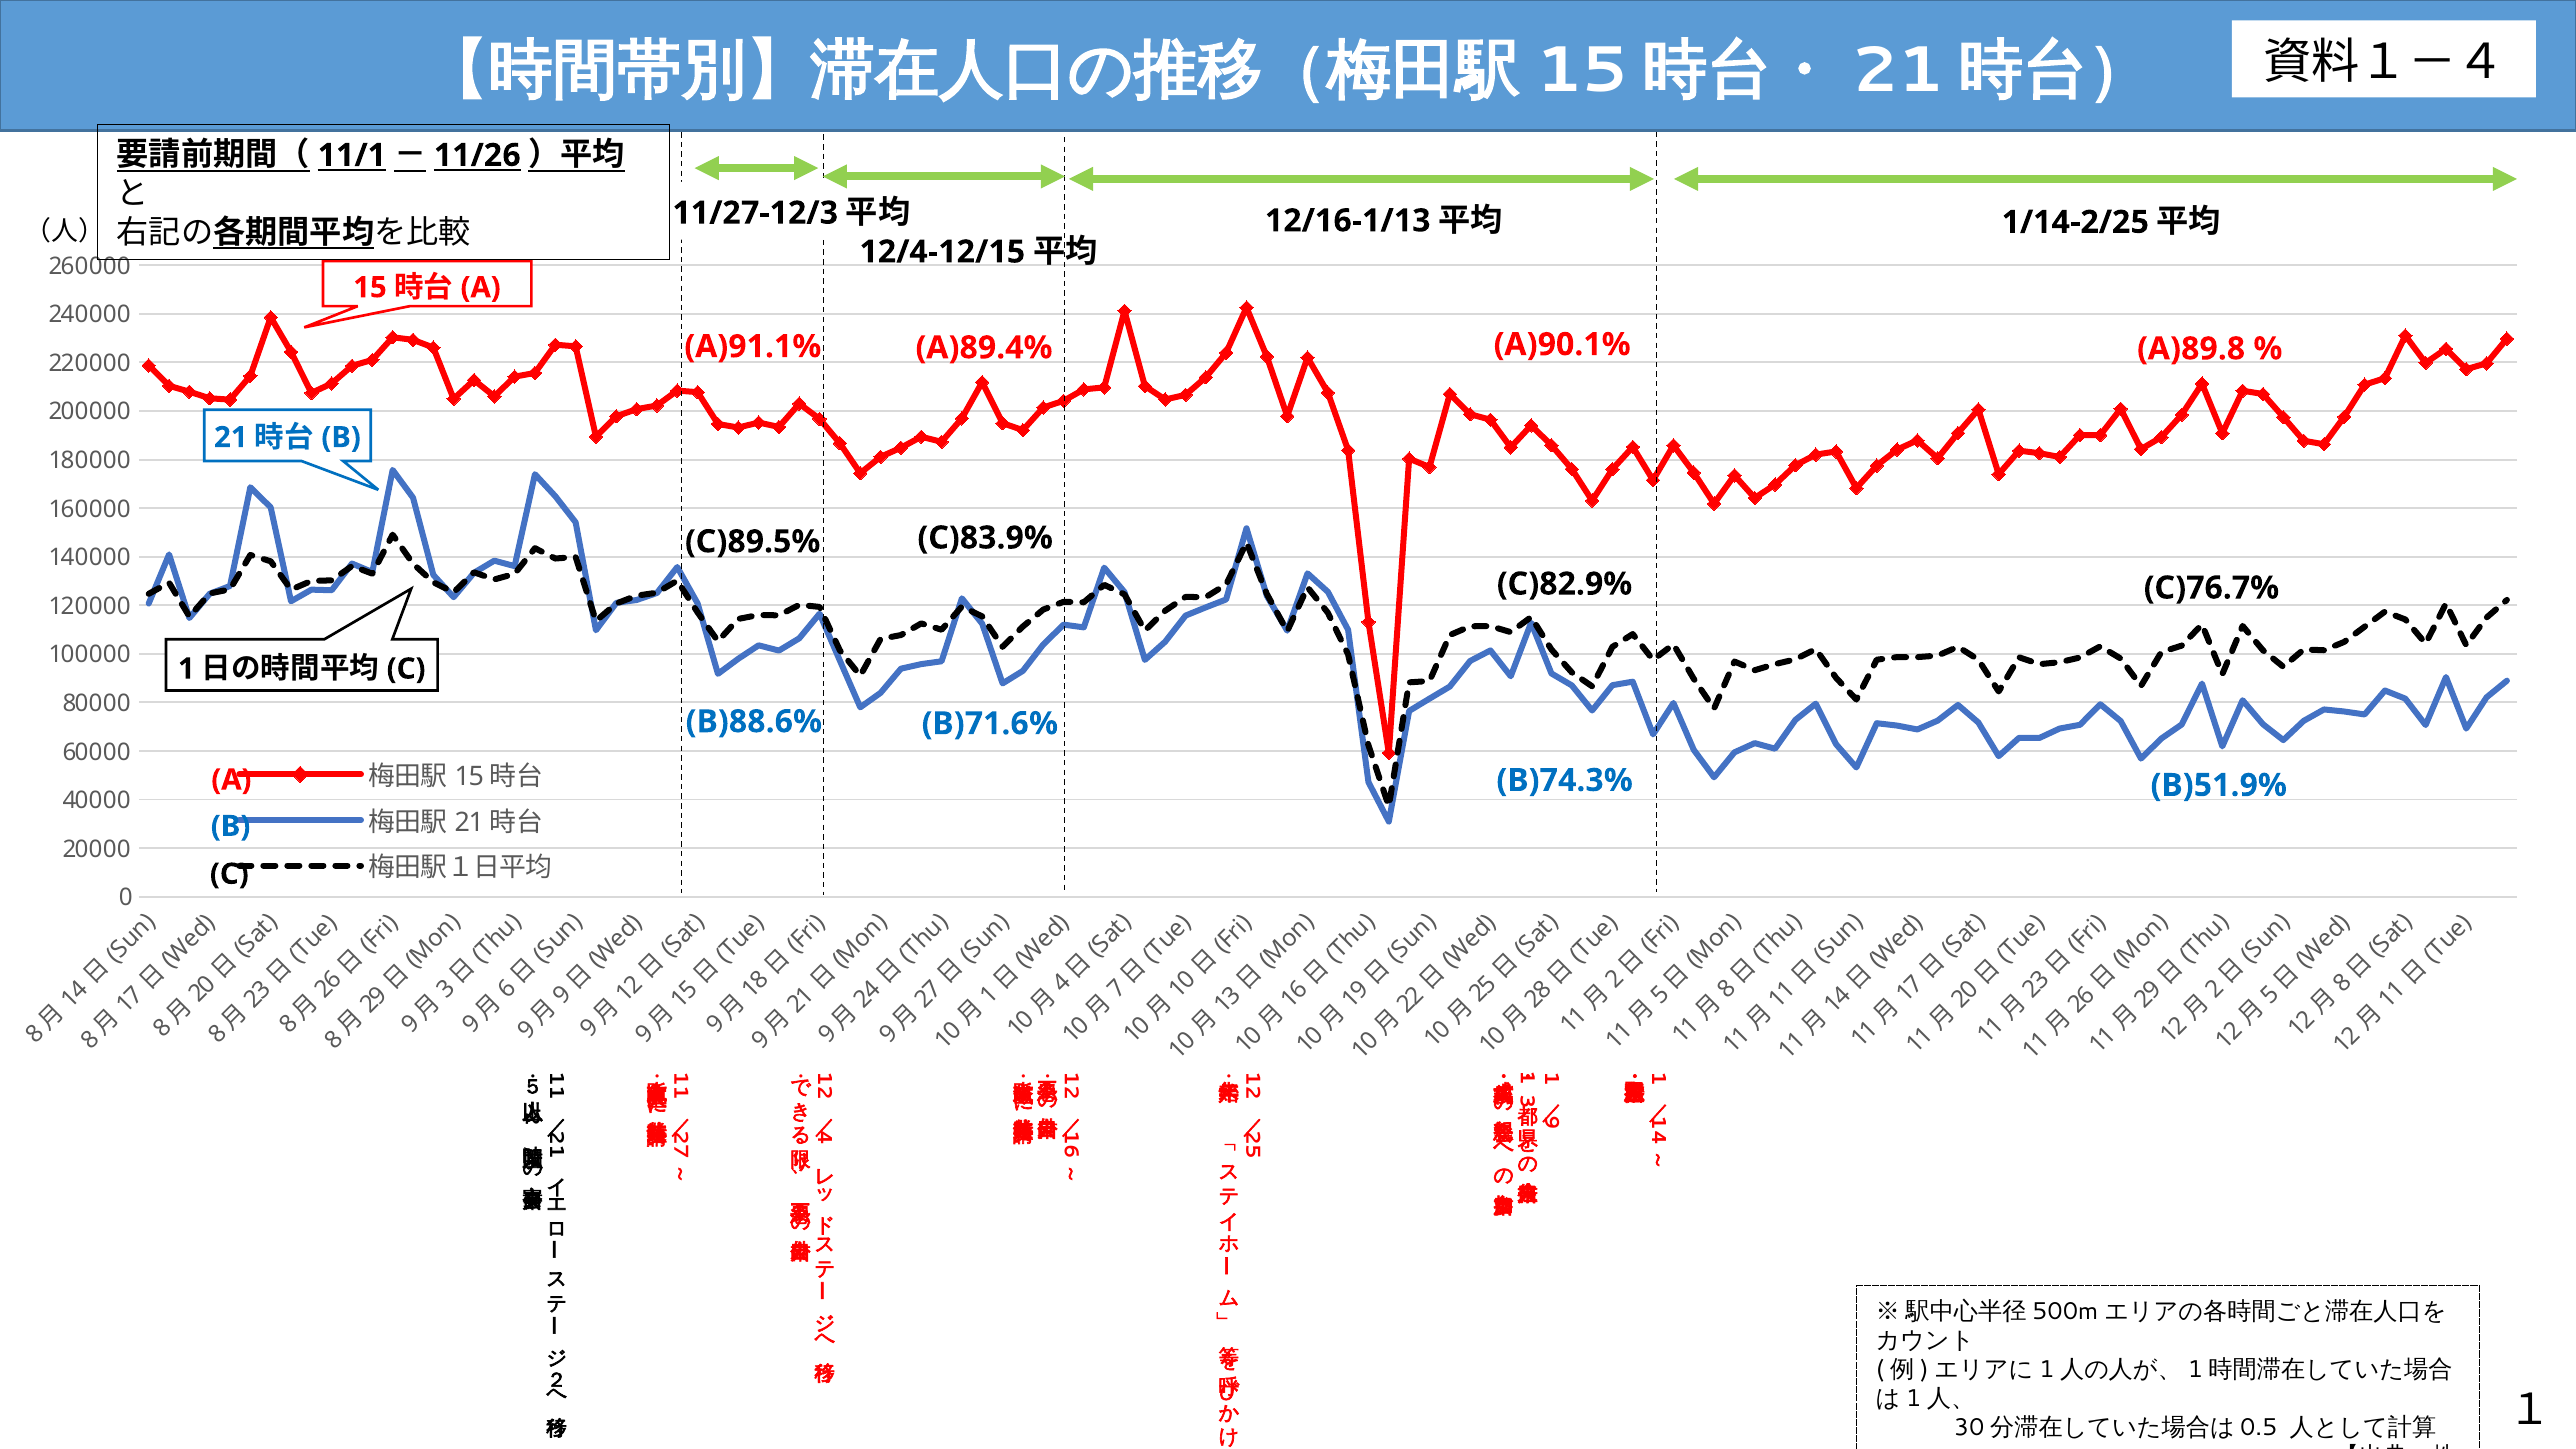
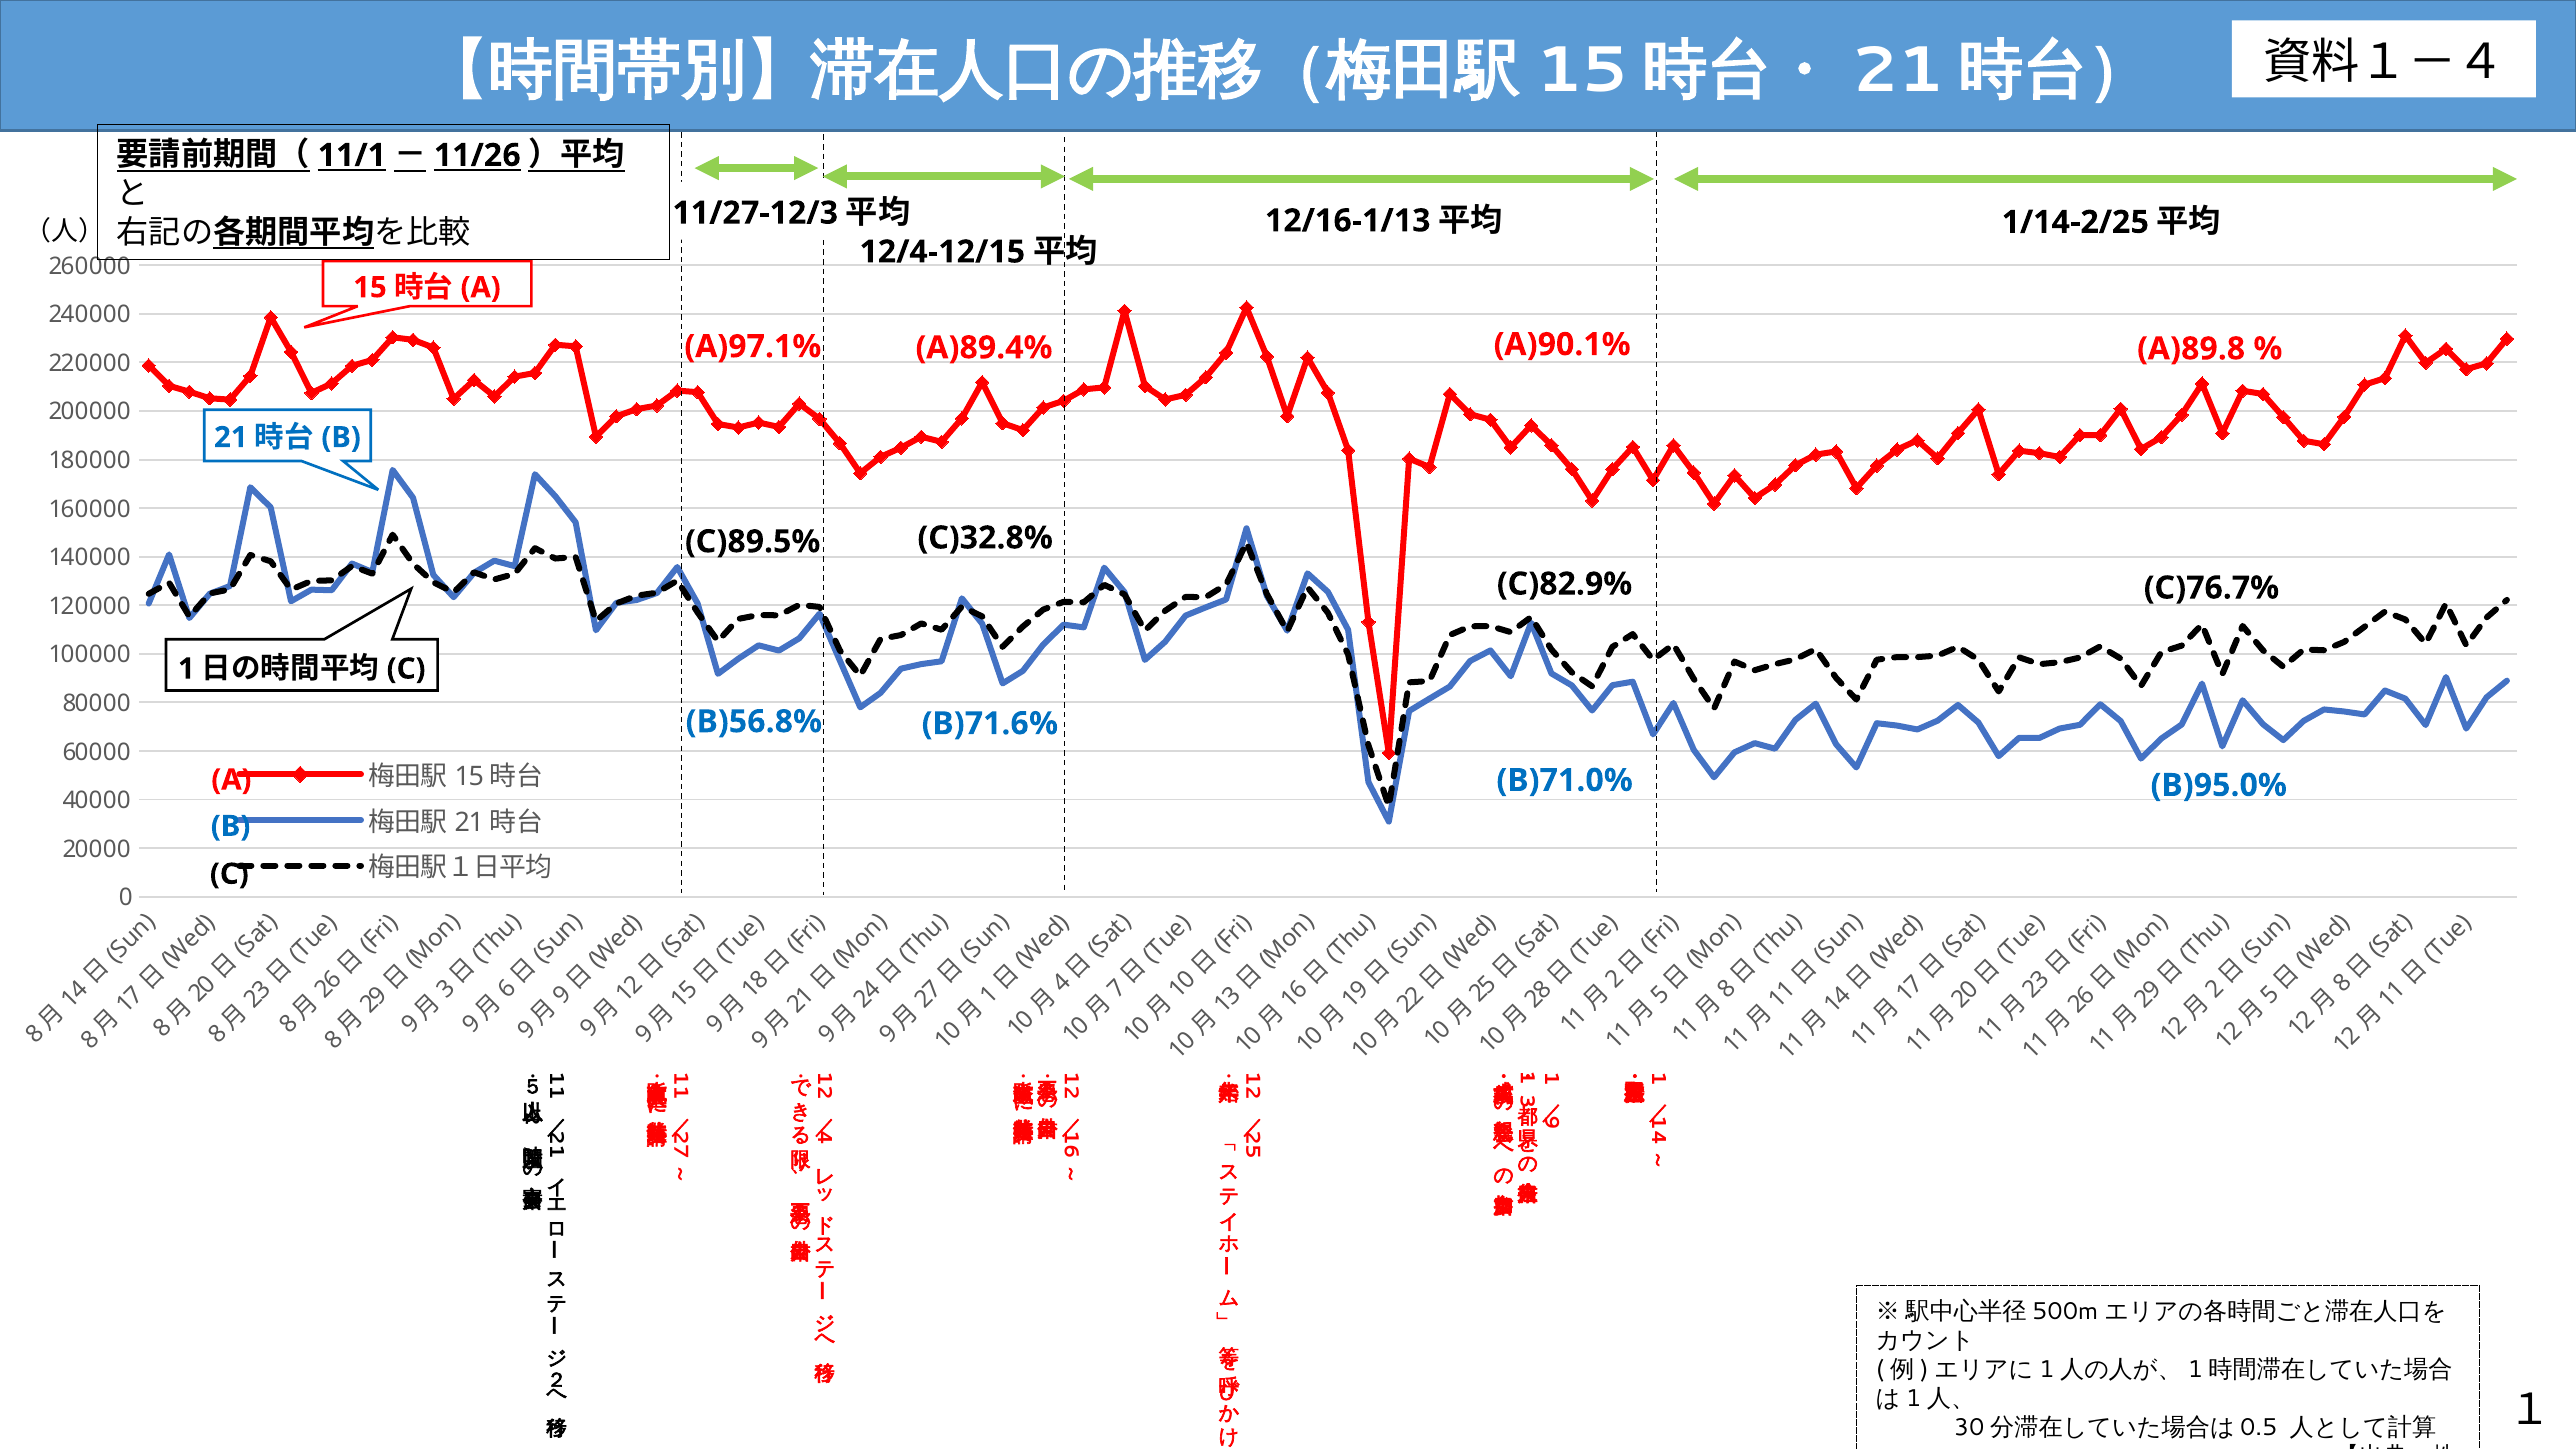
A)91.1%: A)91.1% -> A)97.1% (753, 347)
C)83.9%: C)83.9% -> C)32.8% (985, 538)
B)88.6%: B)88.6% -> B)56.8% (754, 722)
B)74.3%: B)74.3% -> B)71.0% (1565, 780)
B)51.9%: B)51.9% -> B)95.0% (2219, 785)
